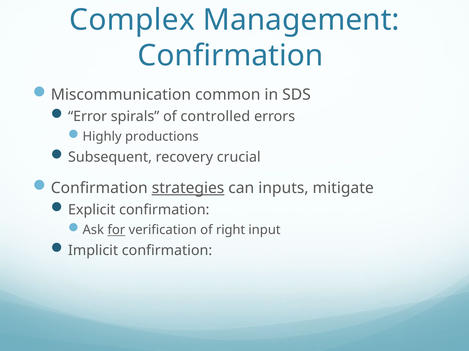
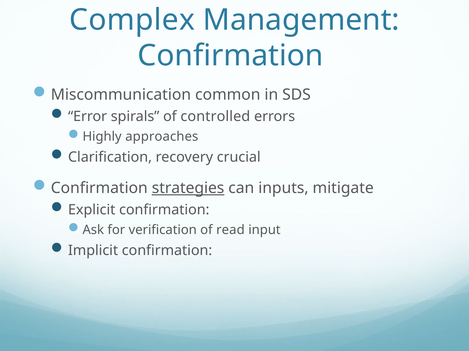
productions: productions -> approaches (162, 137)
Subsequent: Subsequent -> Clarification (110, 157)
for underline: present -> none (116, 230)
right: right -> read (230, 230)
